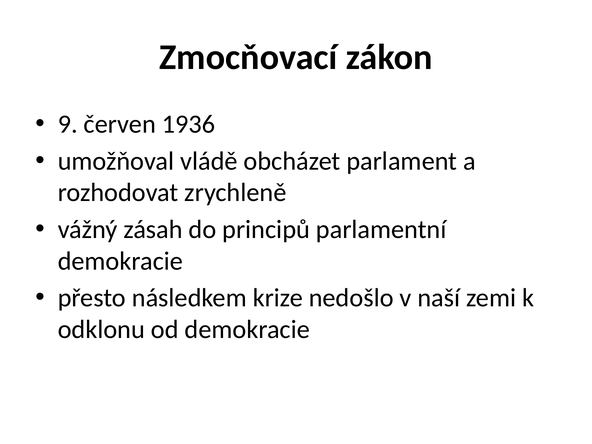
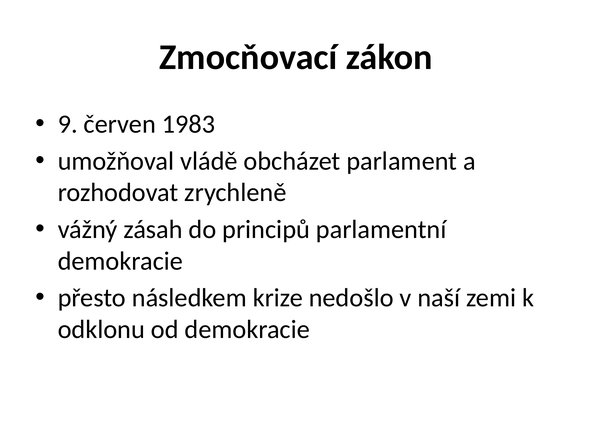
1936: 1936 -> 1983 (188, 124)
